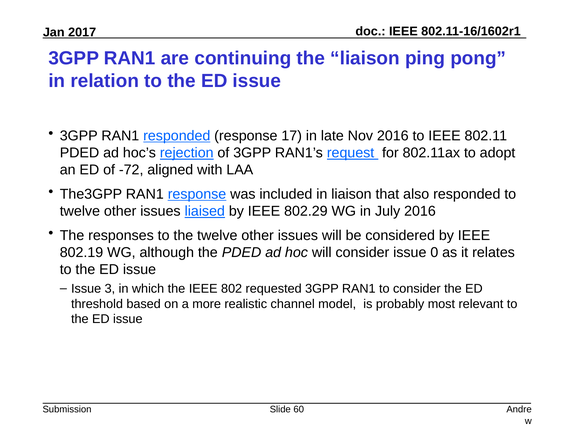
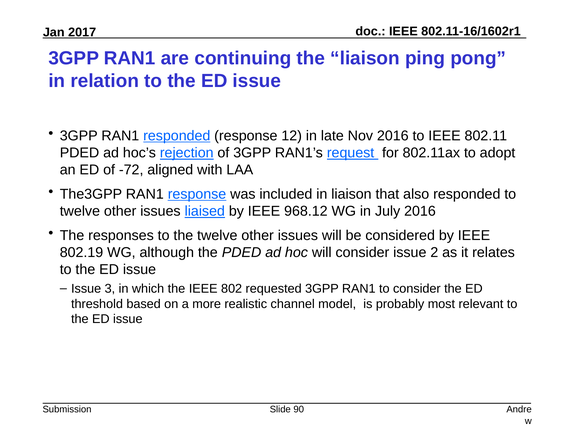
17: 17 -> 12 (292, 136)
802.29: 802.29 -> 968.12 (306, 211)
0: 0 -> 2 (434, 252)
60: 60 -> 90 (299, 409)
